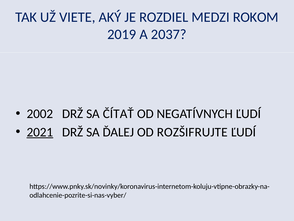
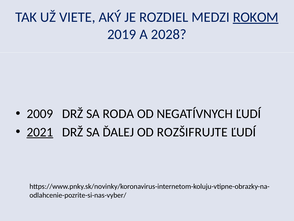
ROKOM underline: none -> present (256, 17)
2037: 2037 -> 2028 (169, 34)
2002: 2002 -> 2009 (40, 114)
ČÍTAŤ: ČÍTAŤ -> RODA (118, 114)
